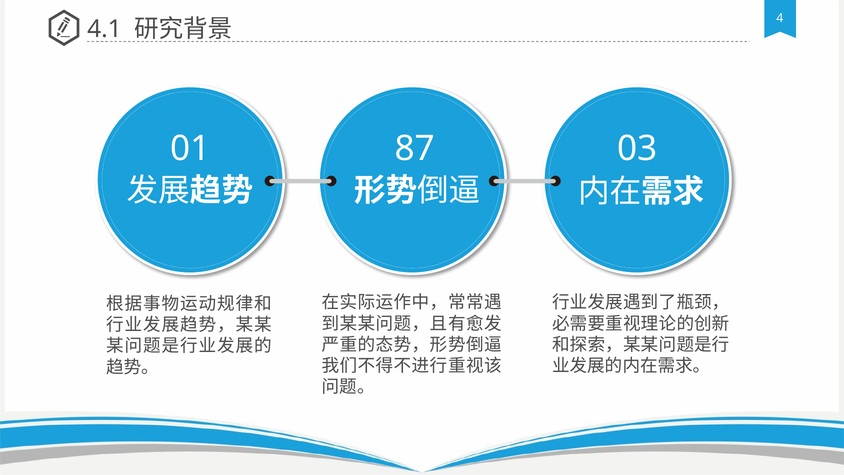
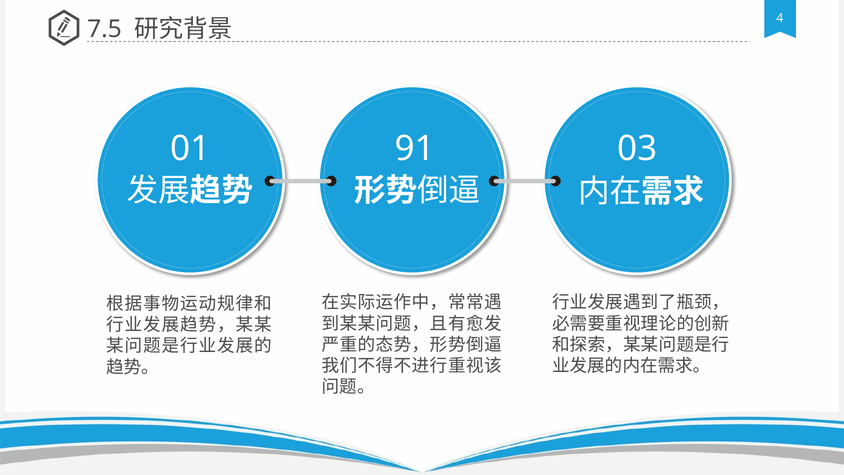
4.1: 4.1 -> 7.5 (104, 29)
87: 87 -> 91 (415, 148)
